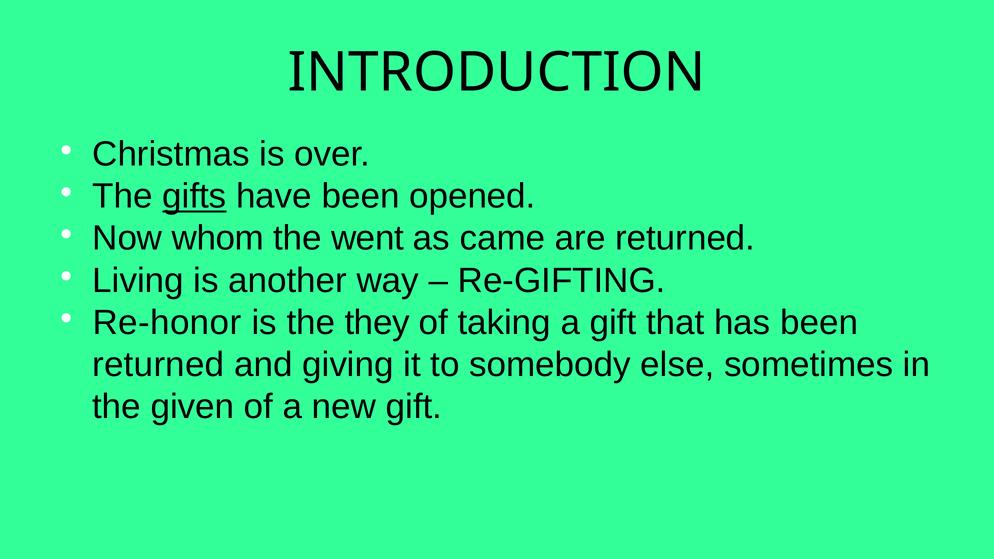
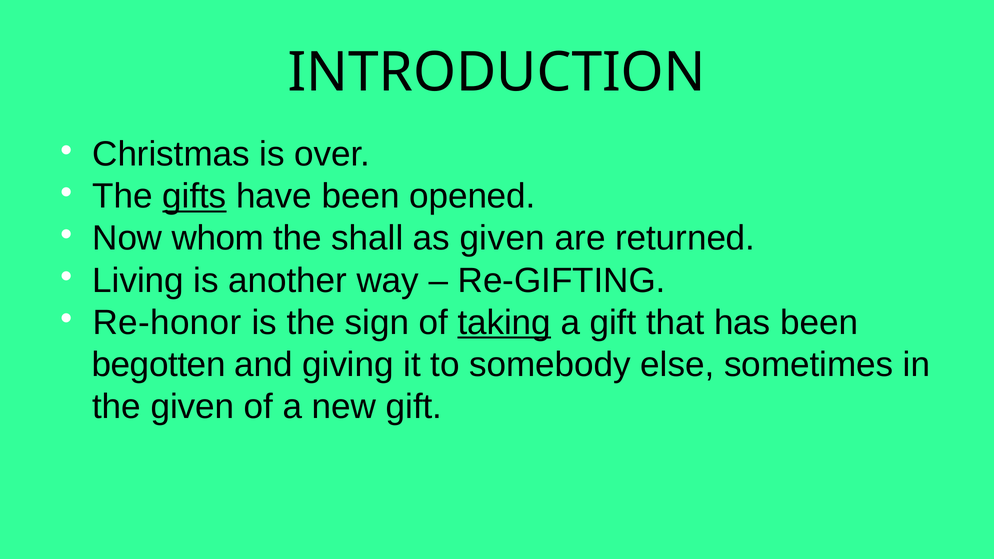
went: went -> shall (367, 238)
as came: came -> given (502, 238)
they: they -> sign (377, 323)
taking underline: none -> present (504, 323)
returned: returned -> begotten (159, 365)
